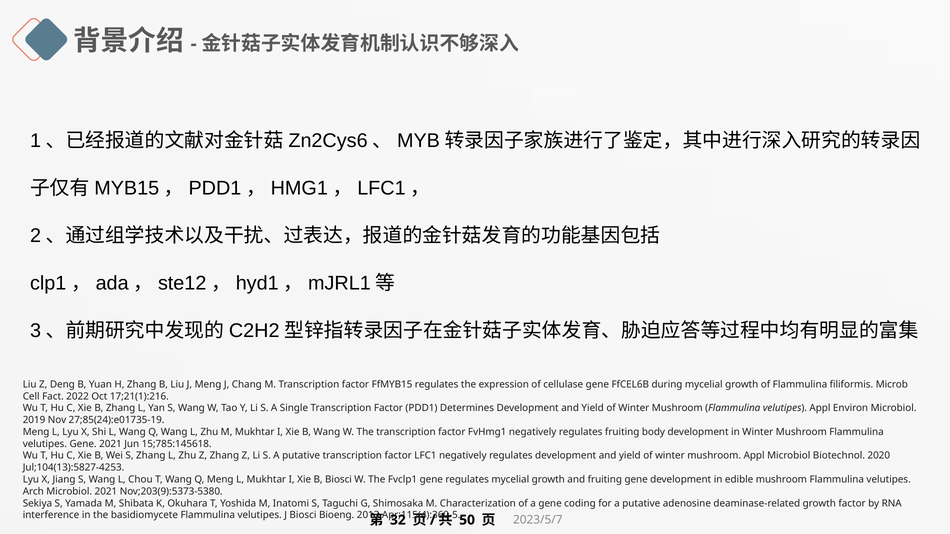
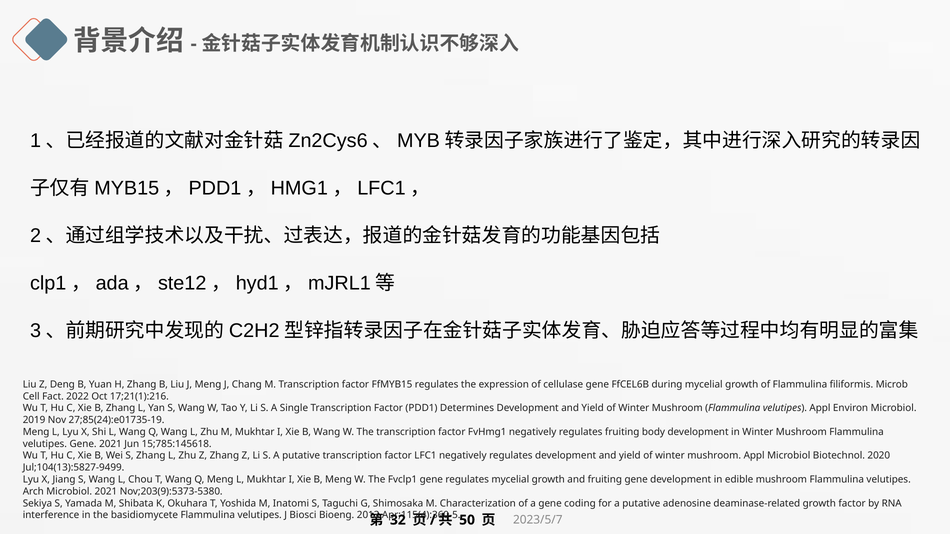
Jul;104(13):5827-4253: Jul;104(13):5827-4253 -> Jul;104(13):5827-9499 (74, 468)
B Biosci: Biosci -> Meng (338, 480)
